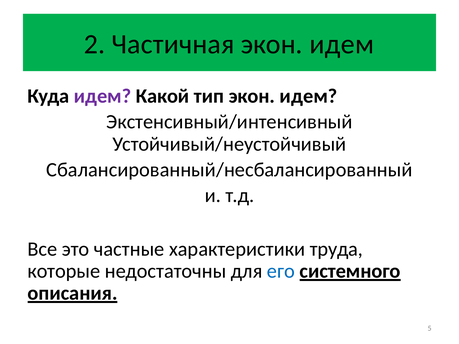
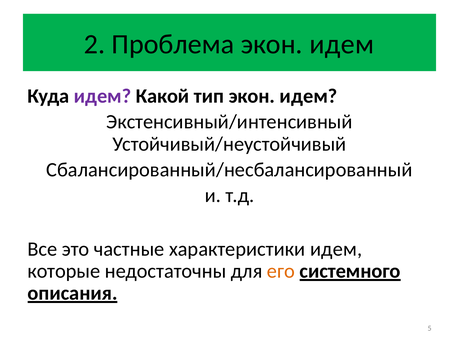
Частичная: Частичная -> Проблема (173, 44)
характеристики труда: труда -> идем (336, 249)
его colour: blue -> orange (281, 271)
